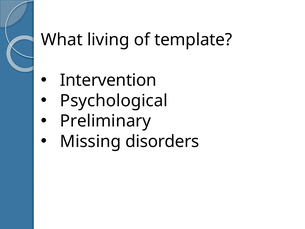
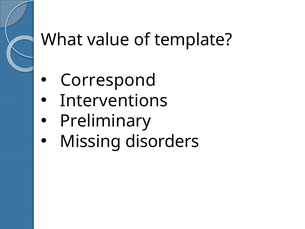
living: living -> value (108, 40)
Intervention: Intervention -> Correspond (108, 80)
Psychological: Psychological -> Interventions (114, 101)
